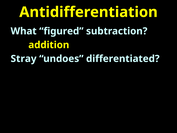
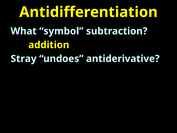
figured: figured -> symbol (61, 31)
differentiated: differentiated -> antiderivative (123, 59)
